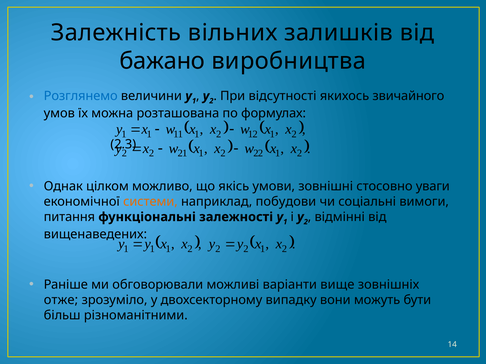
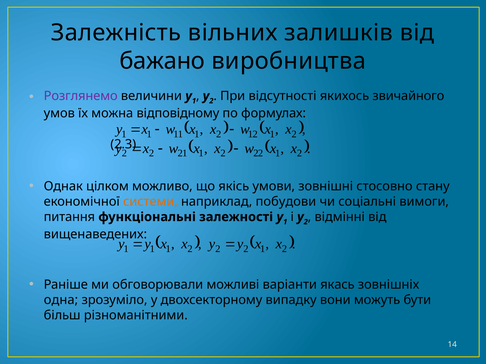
Розглянемо colour: blue -> purple (81, 96)
розташована: розташована -> відповідному (178, 114)
уваги: уваги -> стану (433, 186)
вище: вище -> якась (337, 285)
отже: отже -> одна (61, 300)
